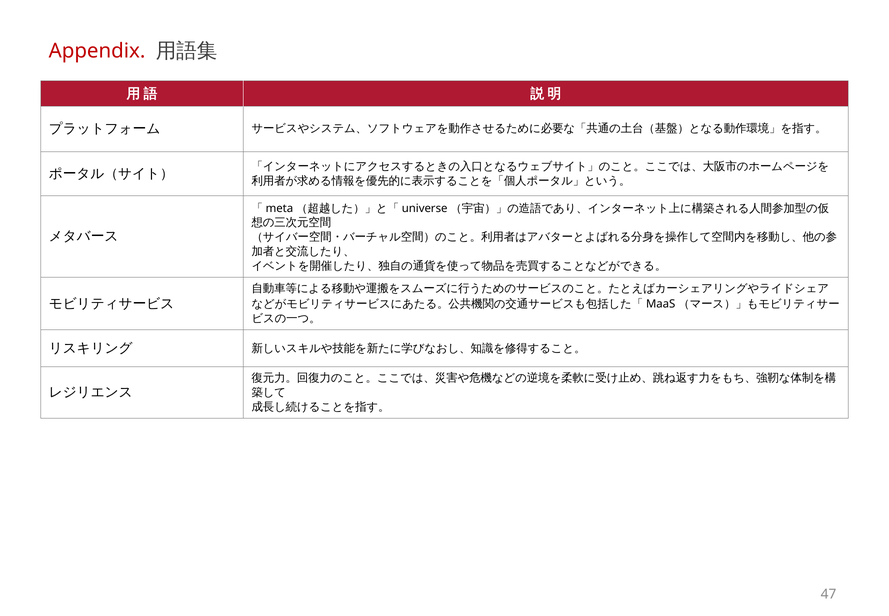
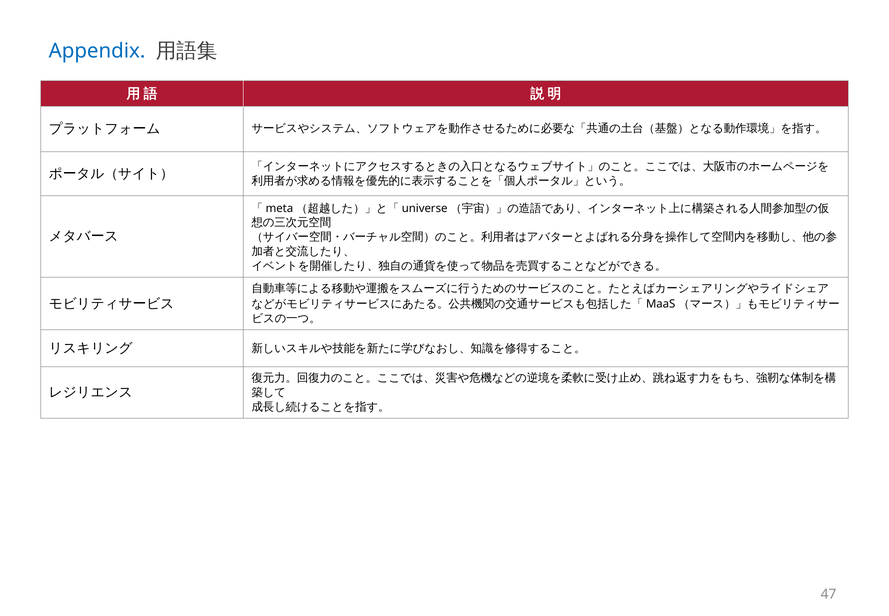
Appendix colour: red -> blue (97, 51)
